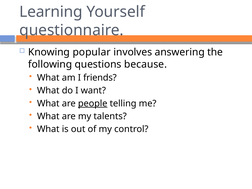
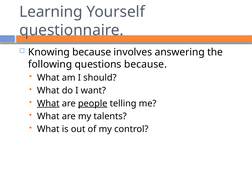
Knowing popular: popular -> because (92, 52)
friends: friends -> should (100, 78)
What underline: none -> present (48, 103)
